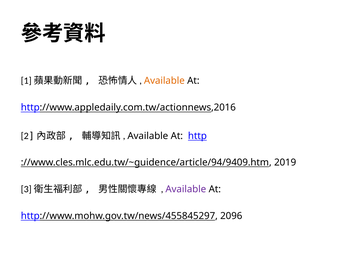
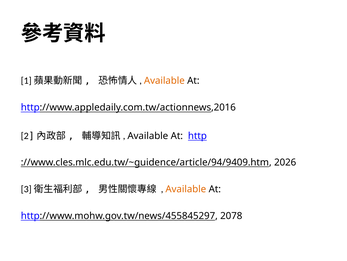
2019: 2019 -> 2026 (285, 162)
Available colour: purple -> orange (186, 189)
2096: 2096 -> 2078 (231, 215)
